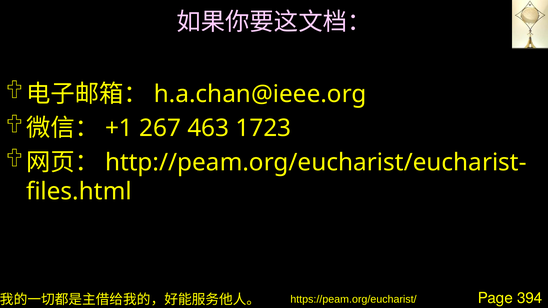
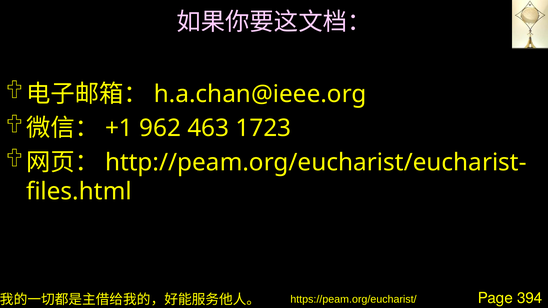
267: 267 -> 962 (160, 128)
